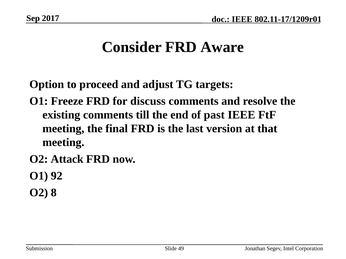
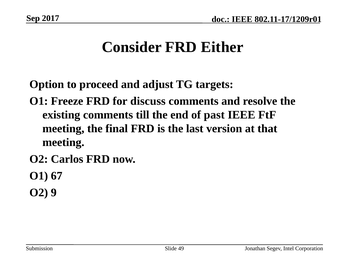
Aware: Aware -> Either (222, 47)
Attack: Attack -> Carlos (67, 159)
92: 92 -> 67 (57, 176)
8: 8 -> 9 (54, 193)
